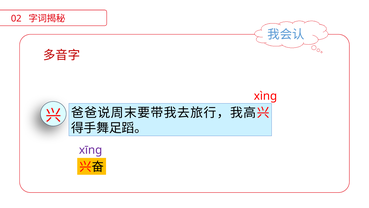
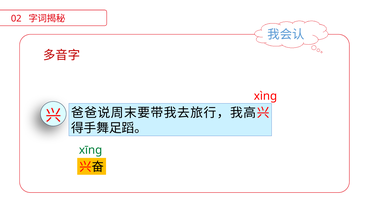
xīng colour: purple -> green (91, 150)
